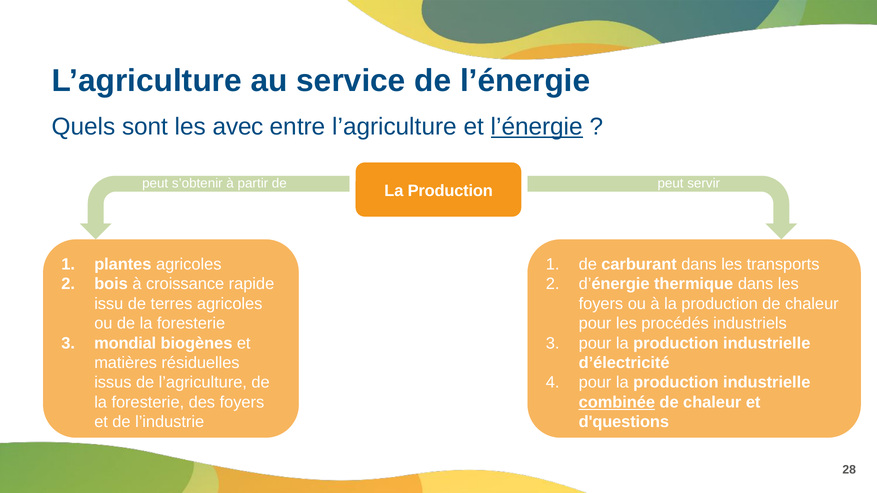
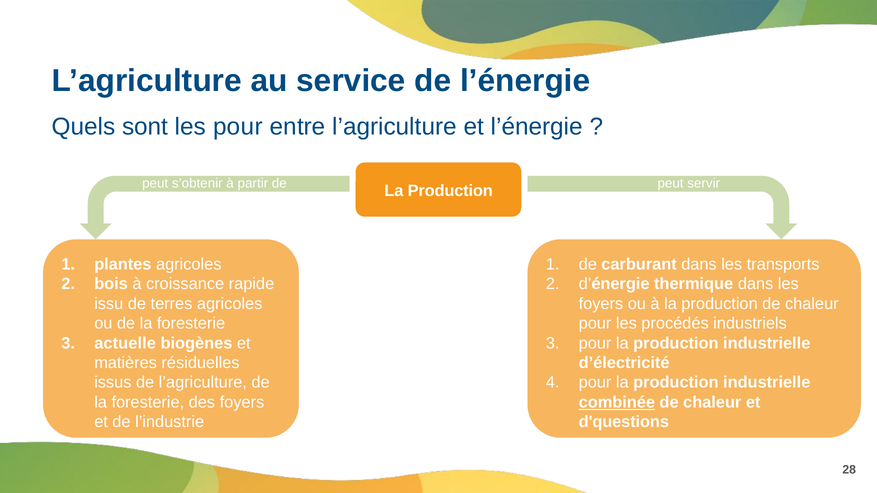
les avec: avec -> pour (238, 127)
l’énergie underline: present -> none (537, 127)
mondial: mondial -> actuelle (125, 343)
